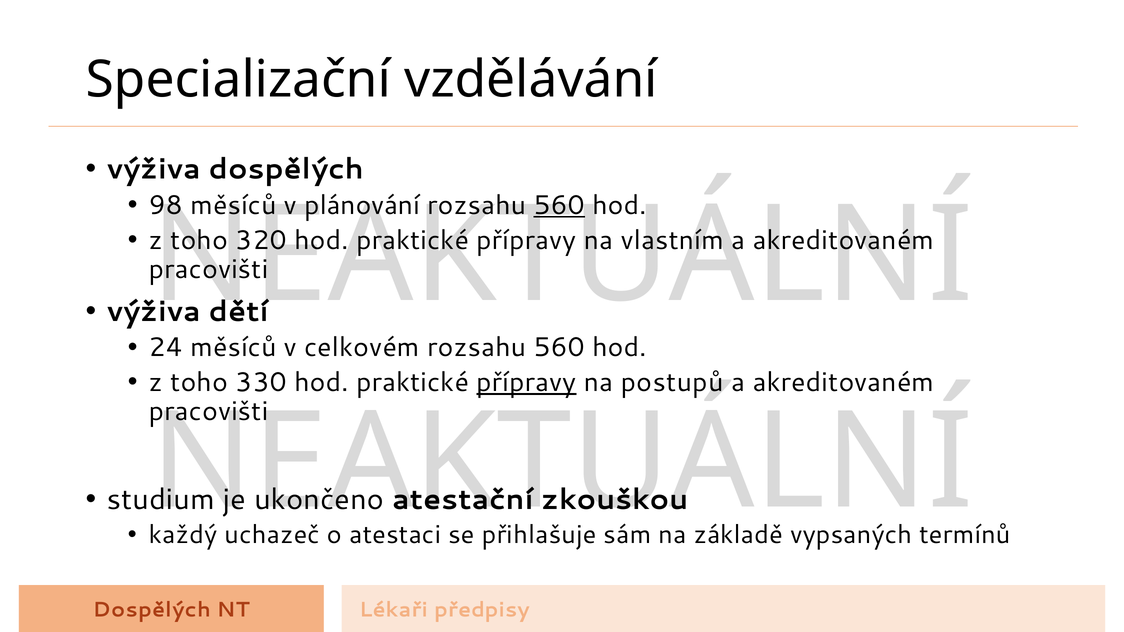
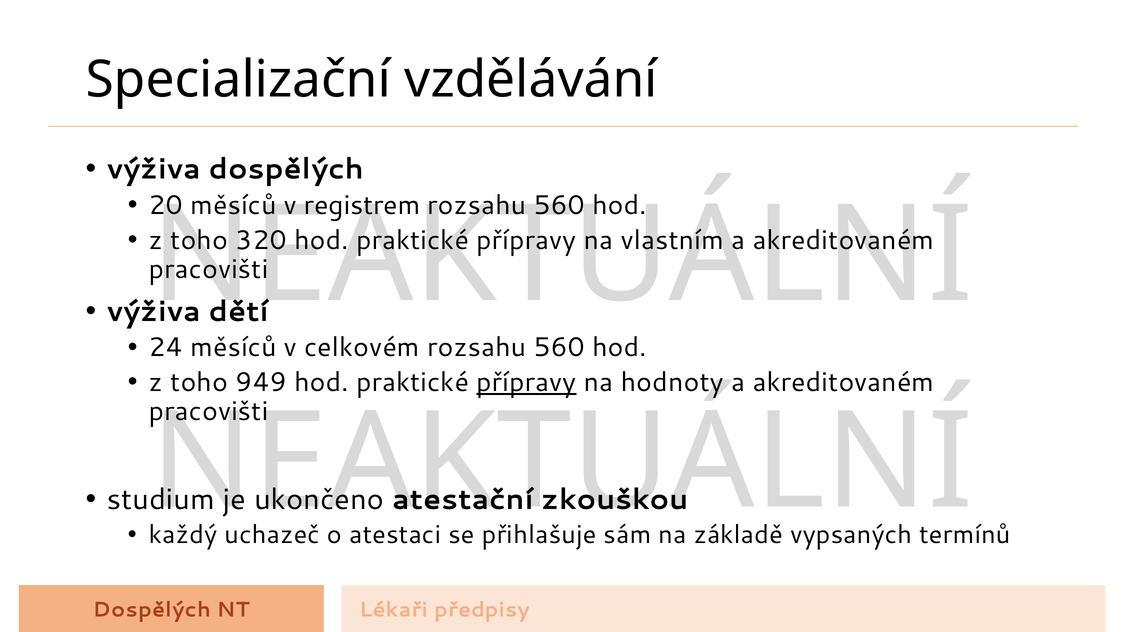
98: 98 -> 20 (166, 205)
plánování: plánování -> registrem (362, 205)
560 underline: present -> none (559, 205)
330: 330 -> 949 (261, 383)
postupů: postupů -> hodnoty (672, 383)
